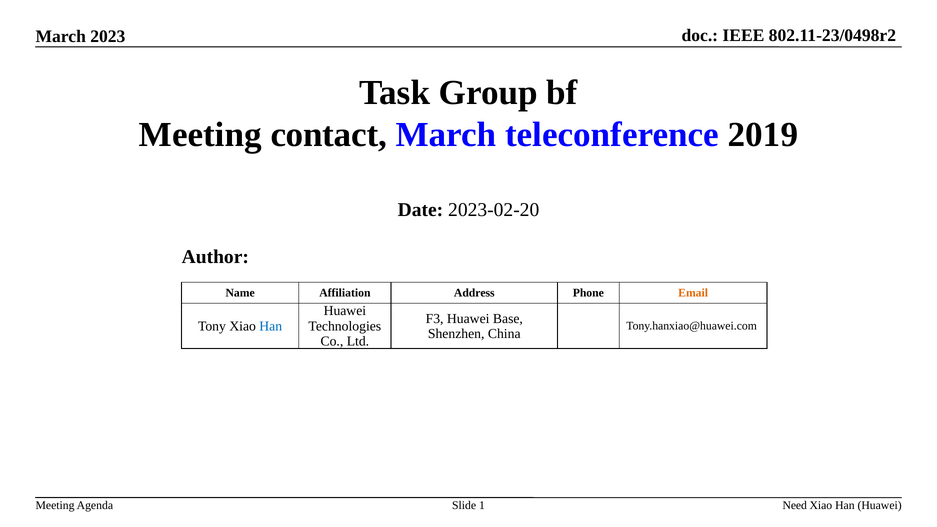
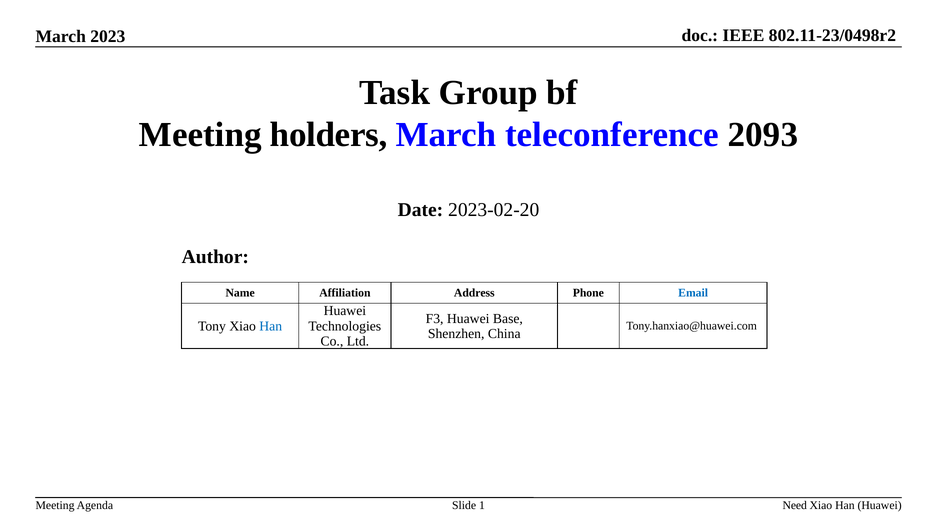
contact: contact -> holders (329, 135)
2019: 2019 -> 2093 (763, 135)
Email colour: orange -> blue (693, 293)
